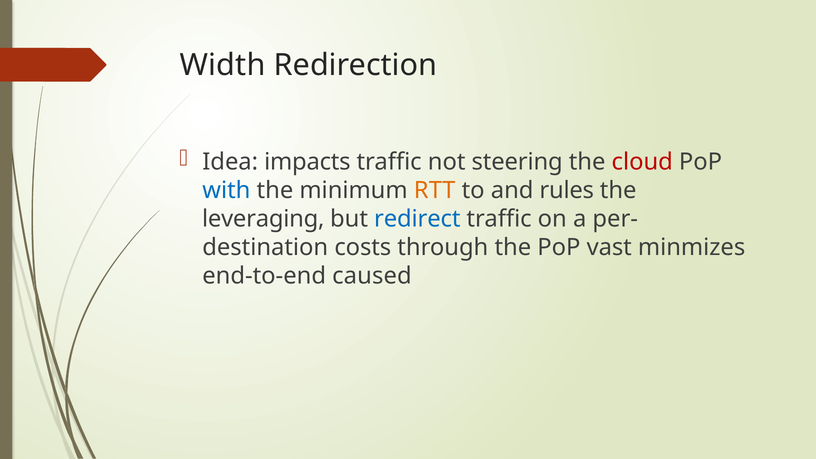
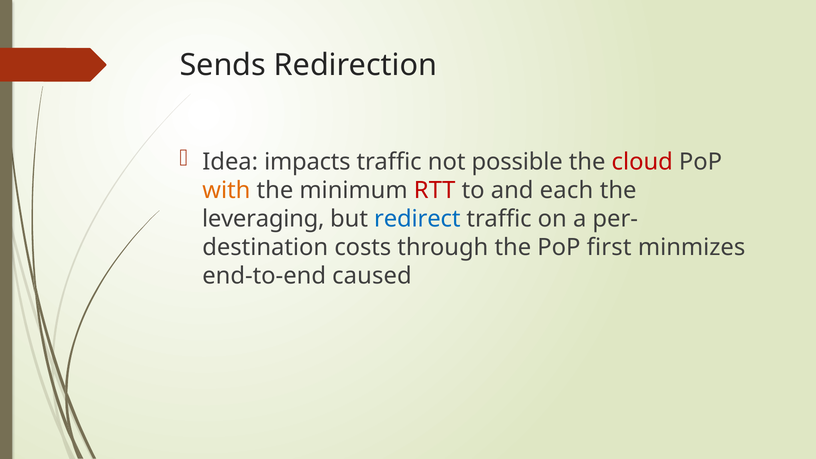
Width: Width -> Sends (223, 65)
steering: steering -> possible (517, 162)
with colour: blue -> orange (226, 190)
RTT colour: orange -> red (435, 190)
rules: rules -> each (566, 190)
vast: vast -> first (609, 247)
